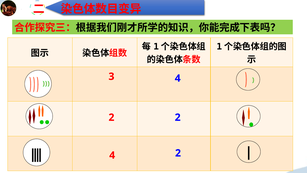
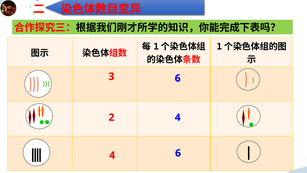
3 4: 4 -> 6 (178, 78)
2 2: 2 -> 4 (178, 117)
2: 2 -> 6 (178, 153)
